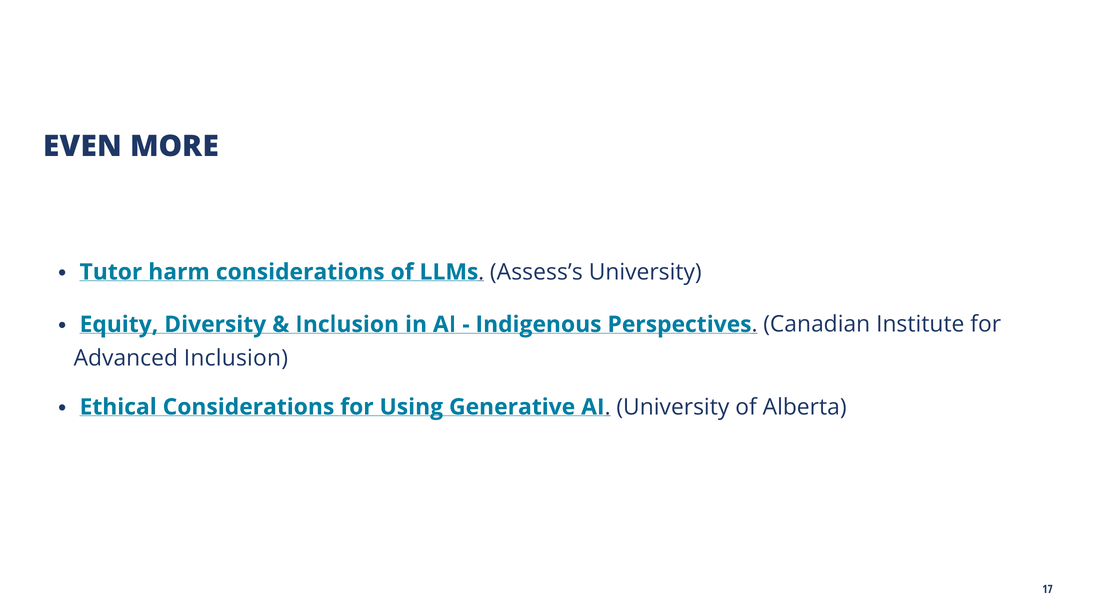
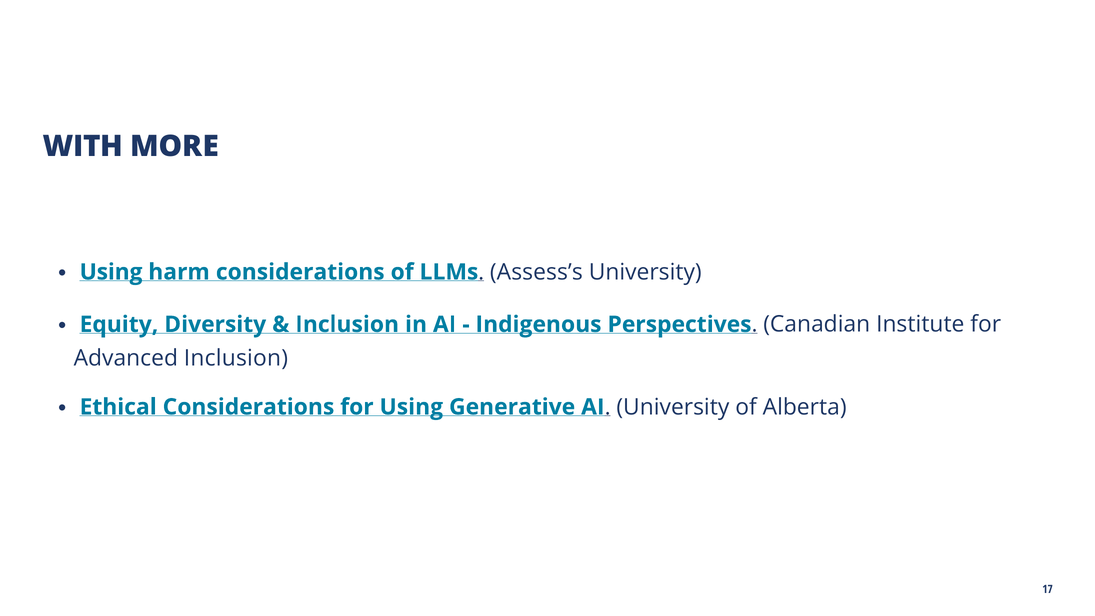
EVEN: EVEN -> WITH (83, 146)
Tutor: Tutor -> Using (111, 272)
